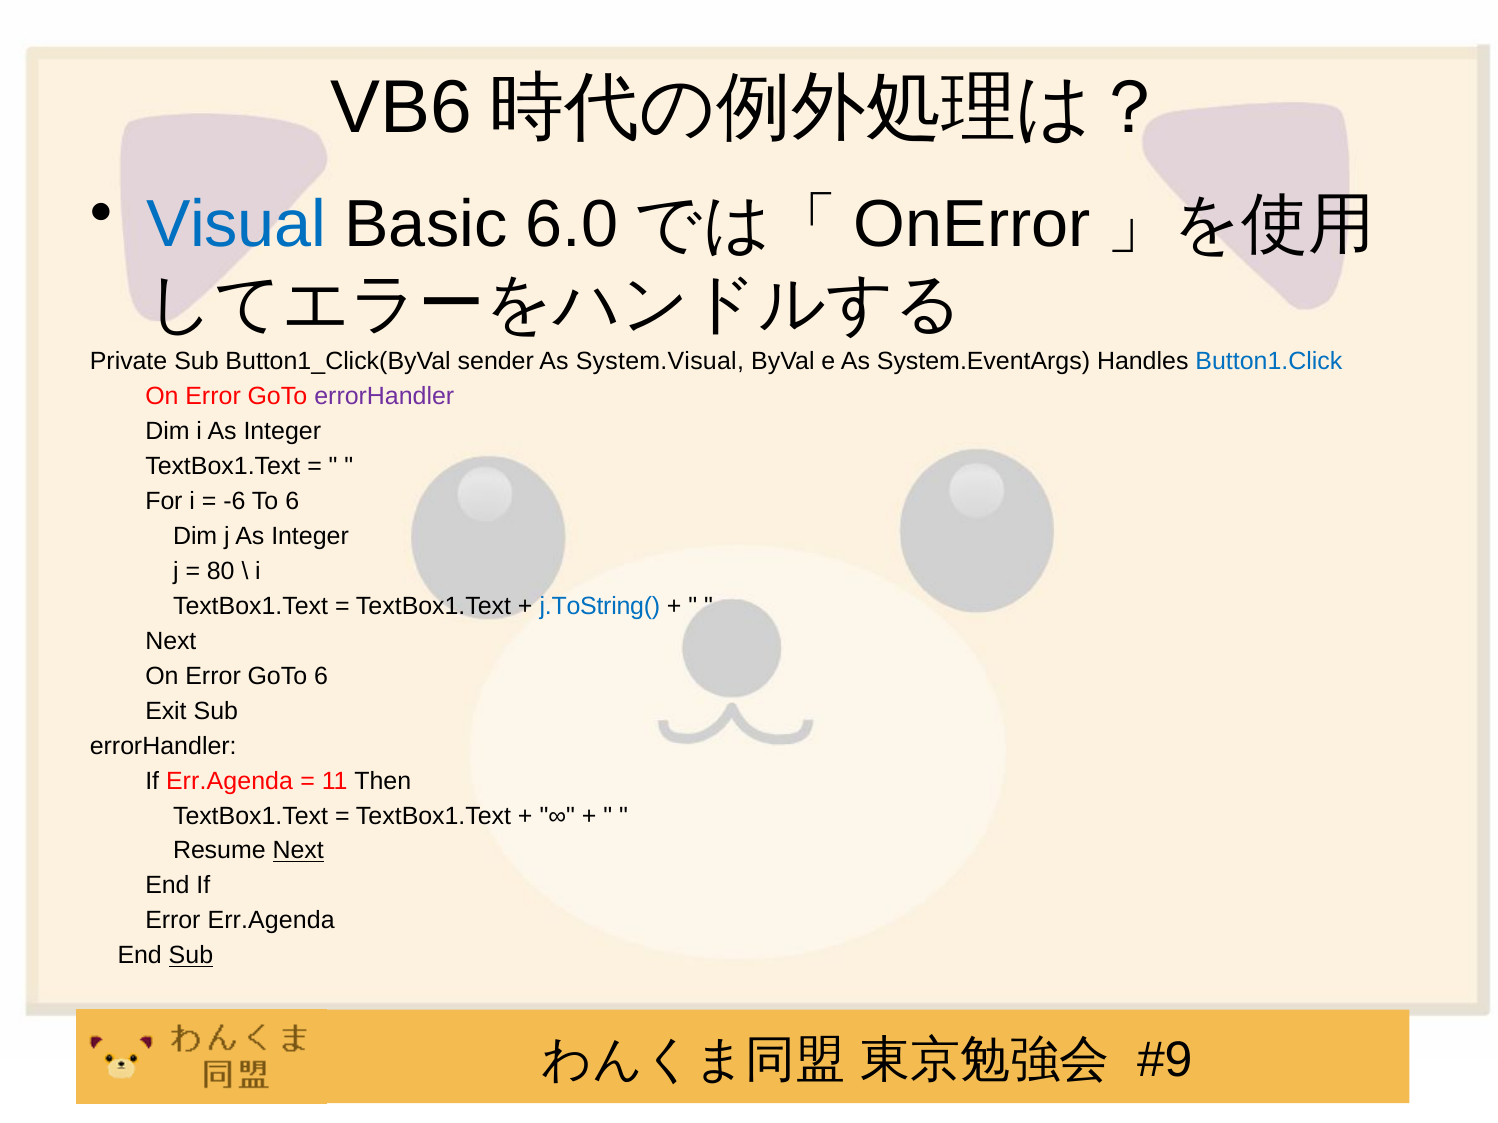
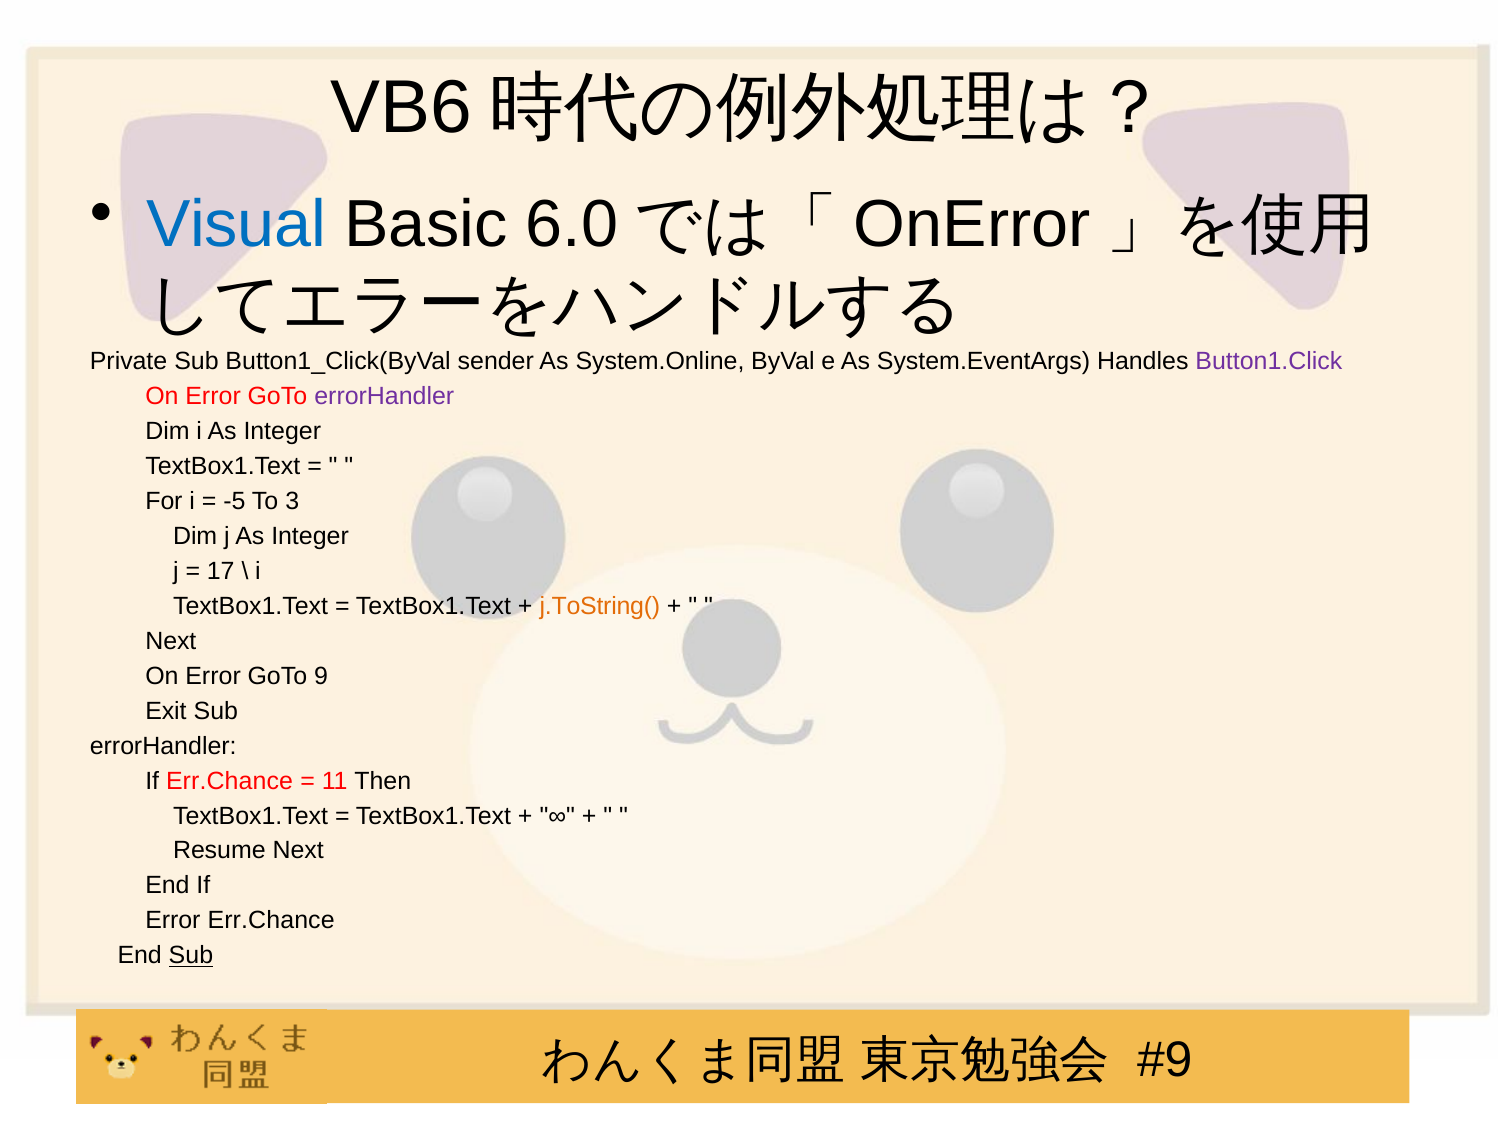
System.Visual: System.Visual -> System.Online (660, 361)
Button1.Click colour: blue -> purple (1269, 361)
-6: -6 -> -5 (234, 501)
To 6: 6 -> 3 (292, 501)
80: 80 -> 17 (221, 571)
j.ToString( colour: blue -> orange (600, 606)
GoTo 6: 6 -> 9 (321, 676)
If Err.Agenda: Err.Agenda -> Err.Chance (230, 781)
Next underline: present -> none (298, 851)
Error Err.Agenda: Err.Agenda -> Err.Chance (271, 921)
